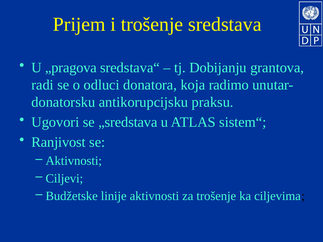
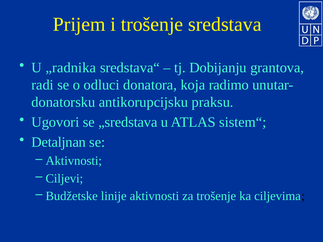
„pragova: „pragova -> „radnika (71, 68)
Ranjivost: Ranjivost -> Detaljnan (59, 142)
